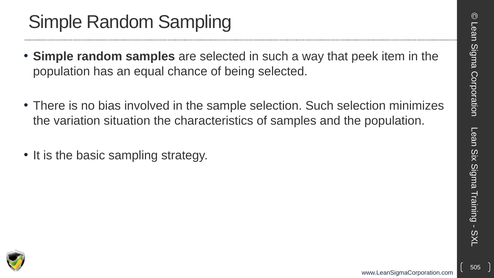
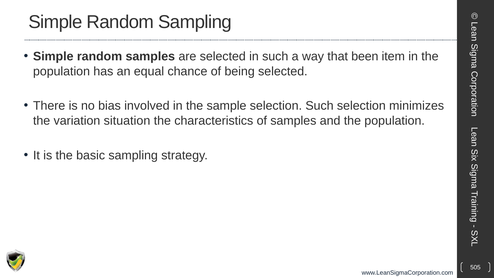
peek: peek -> been (365, 56)
